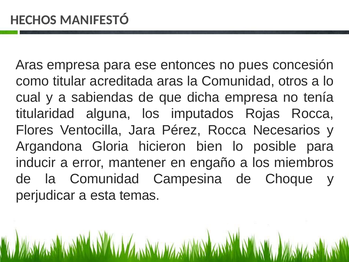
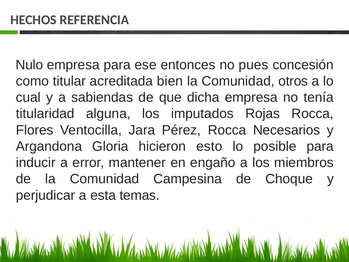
MANIFESTÓ: MANIFESTÓ -> REFERENCIA (94, 20)
Aras: Aras -> Nulo (29, 65)
acreditada aras: aras -> bien (170, 81)
bien: bien -> esto (209, 146)
